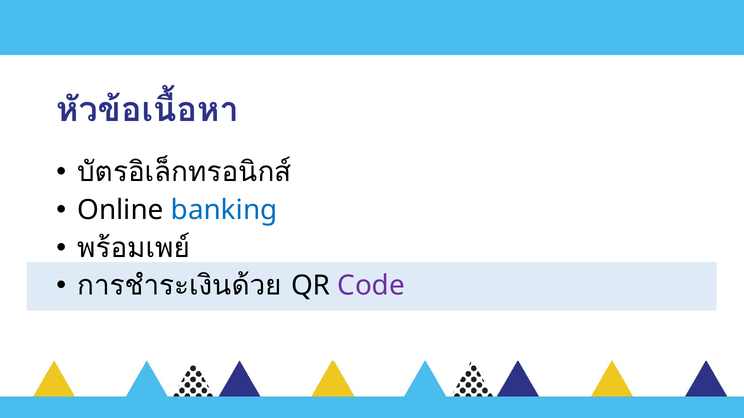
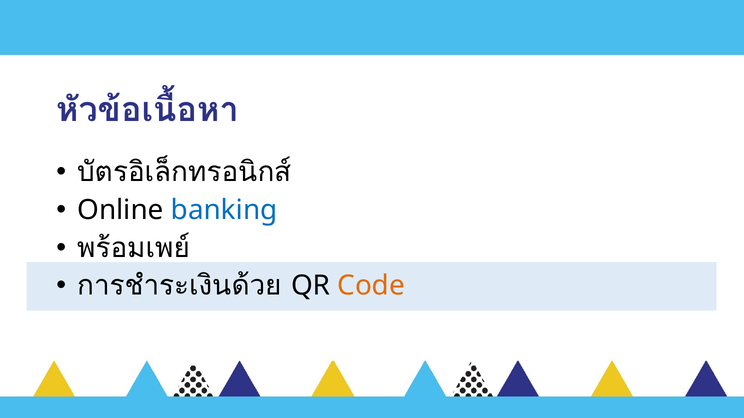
Code colour: purple -> orange (371, 286)
